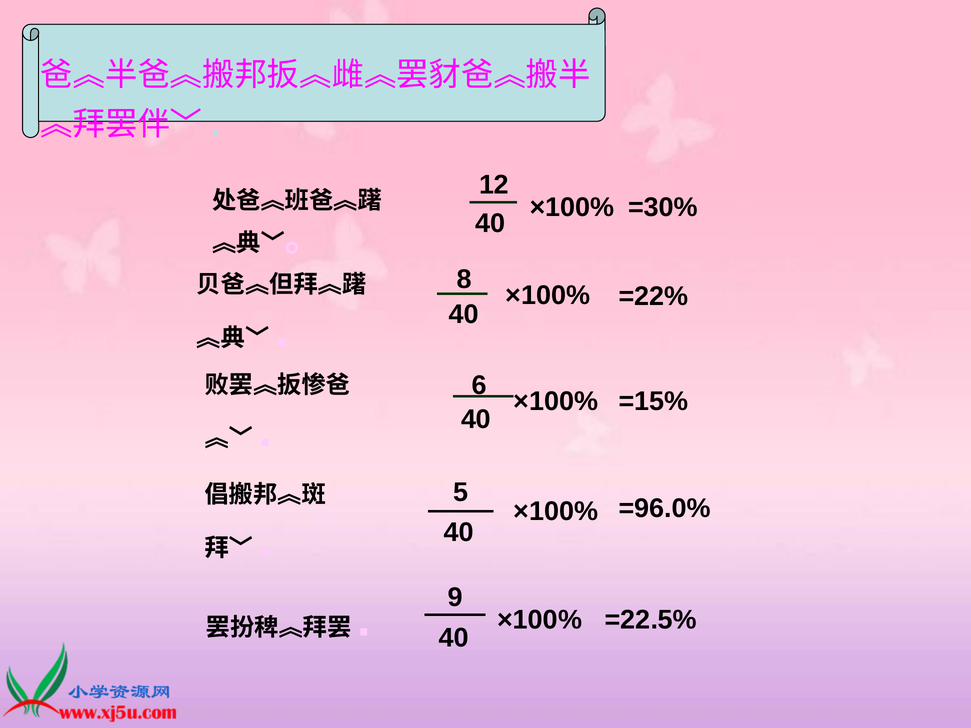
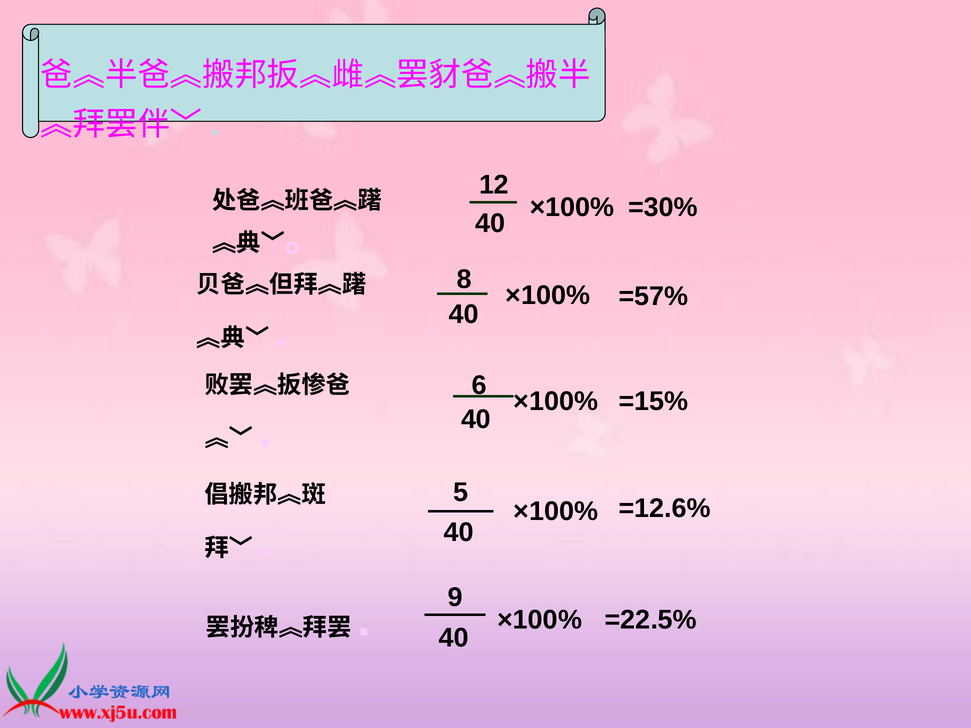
=22%: =22% -> =57% (653, 296)
=96.0%: =96.0% -> =12.6% (665, 508)
